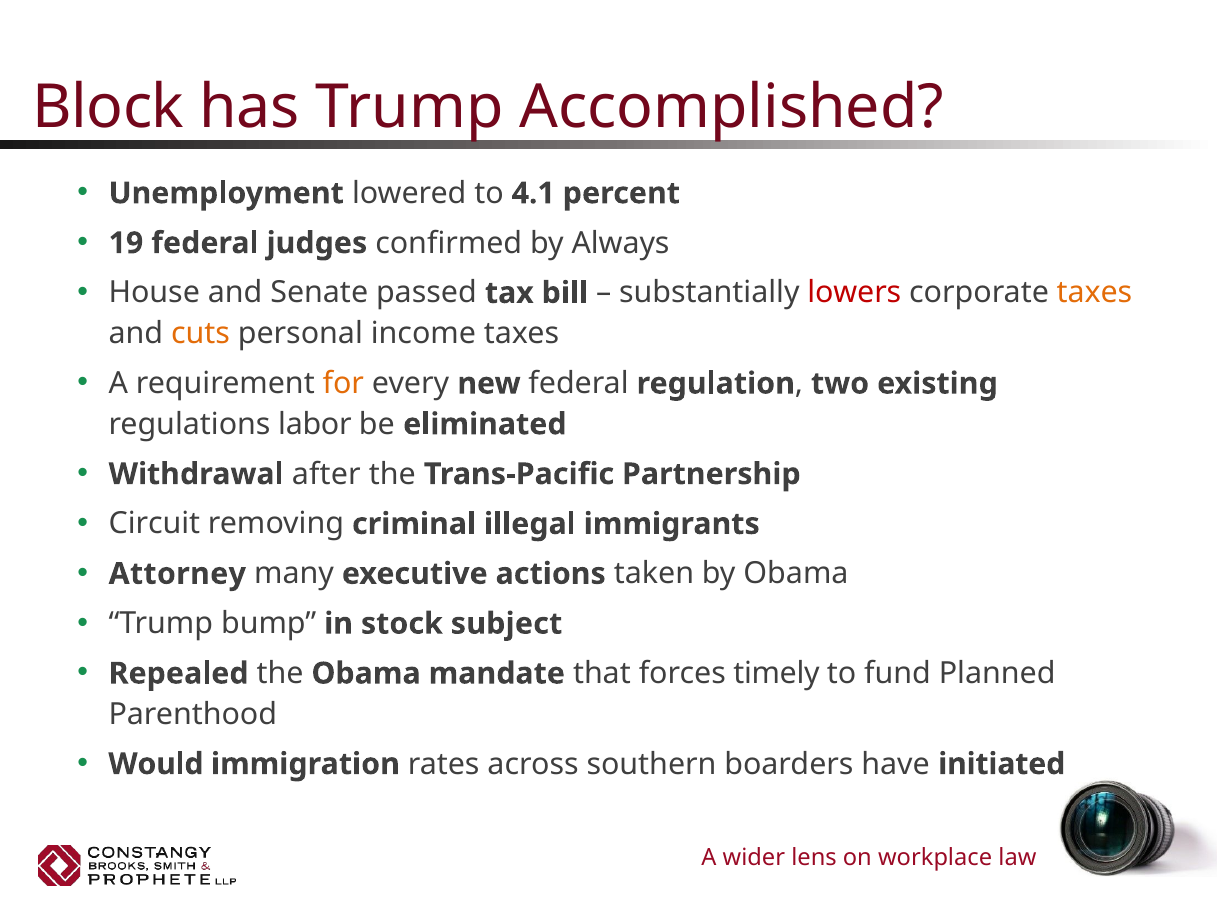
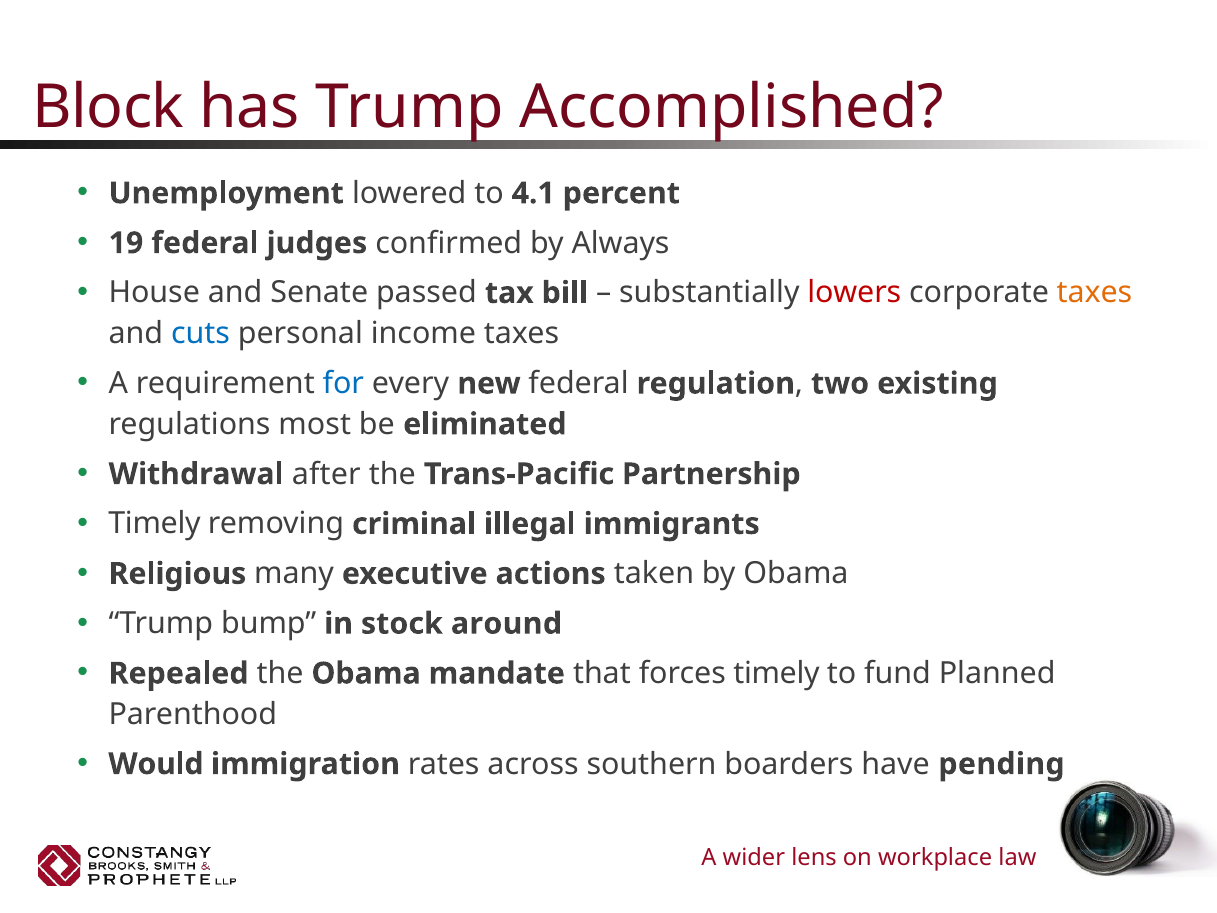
cuts colour: orange -> blue (201, 334)
for colour: orange -> blue (343, 383)
labor: labor -> most (315, 424)
Circuit: Circuit -> Timely (154, 524)
Attorney: Attorney -> Religious (177, 574)
subject: subject -> around (506, 623)
initiated: initiated -> pending (1001, 764)
